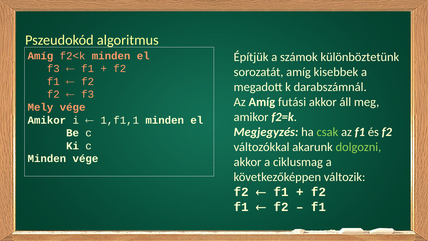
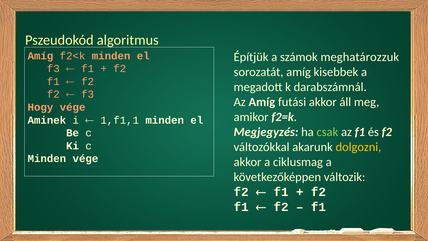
különböztetünk: különböztetünk -> meghatározzuk (360, 57)
Mely: Mely -> Hogy (40, 107)
Amikor: Amikor -> Aminek (47, 120)
dolgozni colour: light green -> yellow (358, 147)
